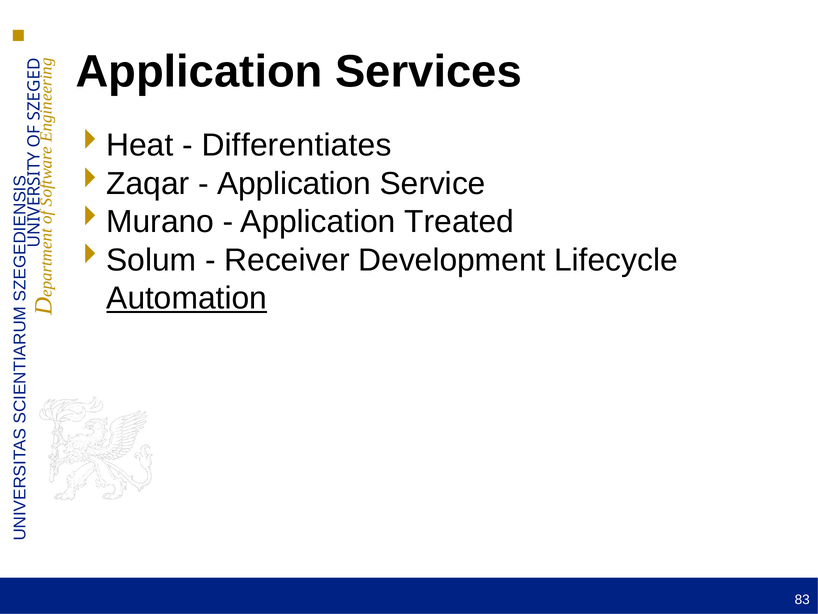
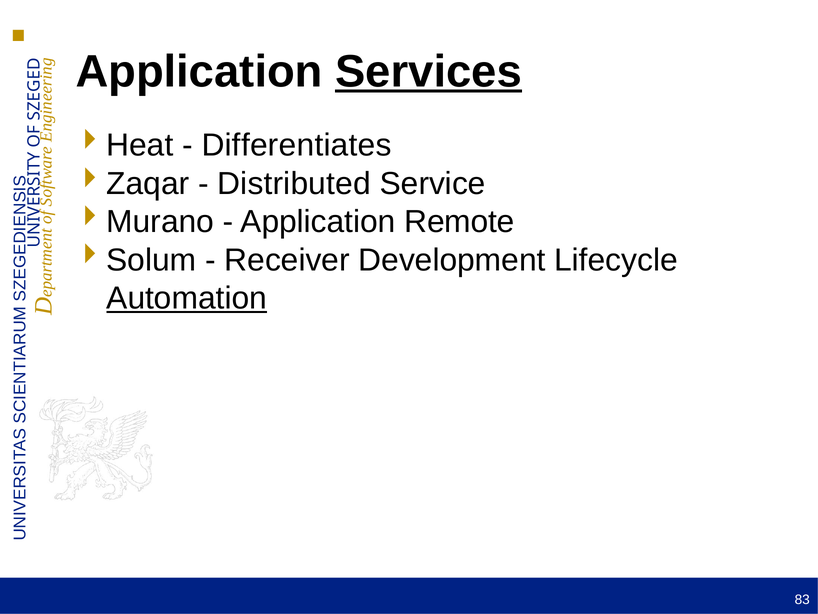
Services underline: none -> present (429, 71)
Application: Application -> Distributed (294, 184)
Treated: Treated -> Remote (459, 222)
